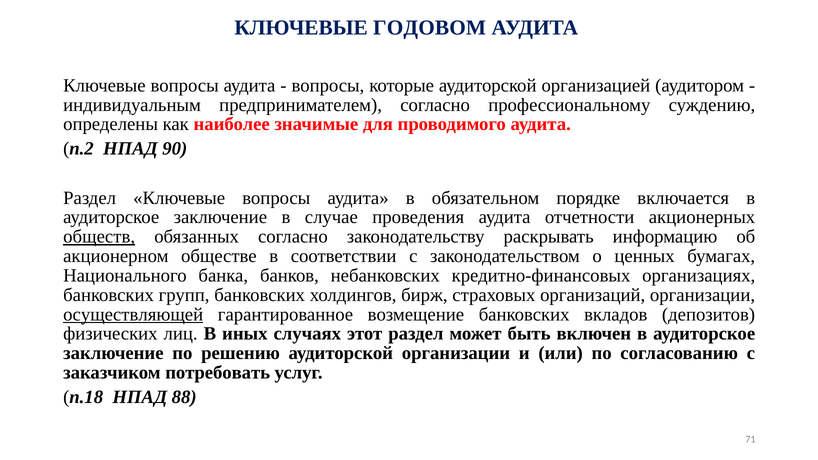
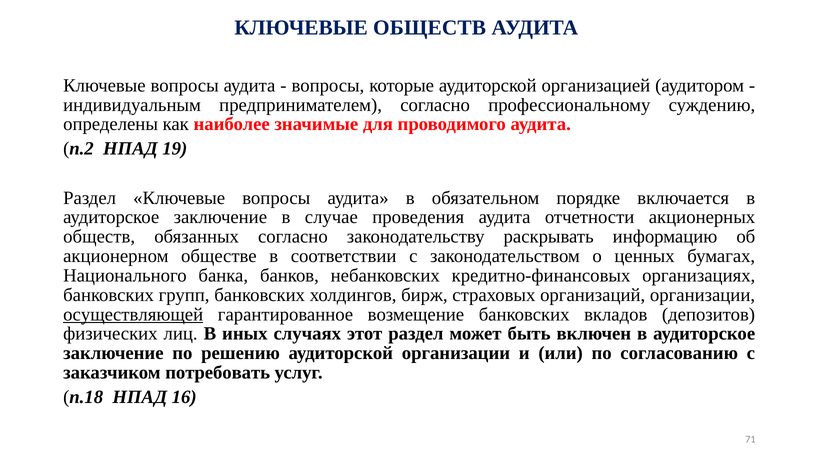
КЛЮЧЕВЫЕ ГОДОВОМ: ГОДОВОМ -> ОБЩЕСТВ (430, 28)
90: 90 -> 19 (175, 149)
обществ underline: present -> none (99, 237)
88: 88 -> 16 (184, 397)
